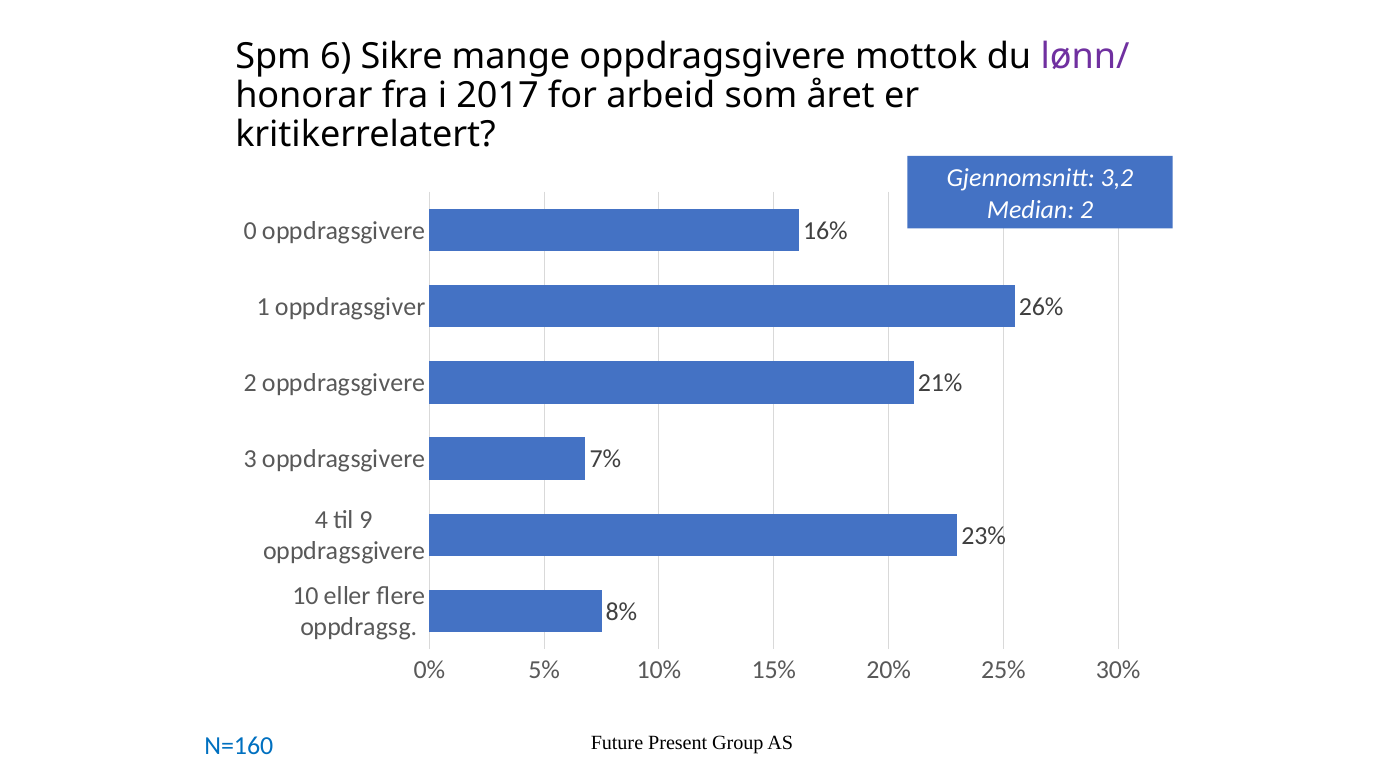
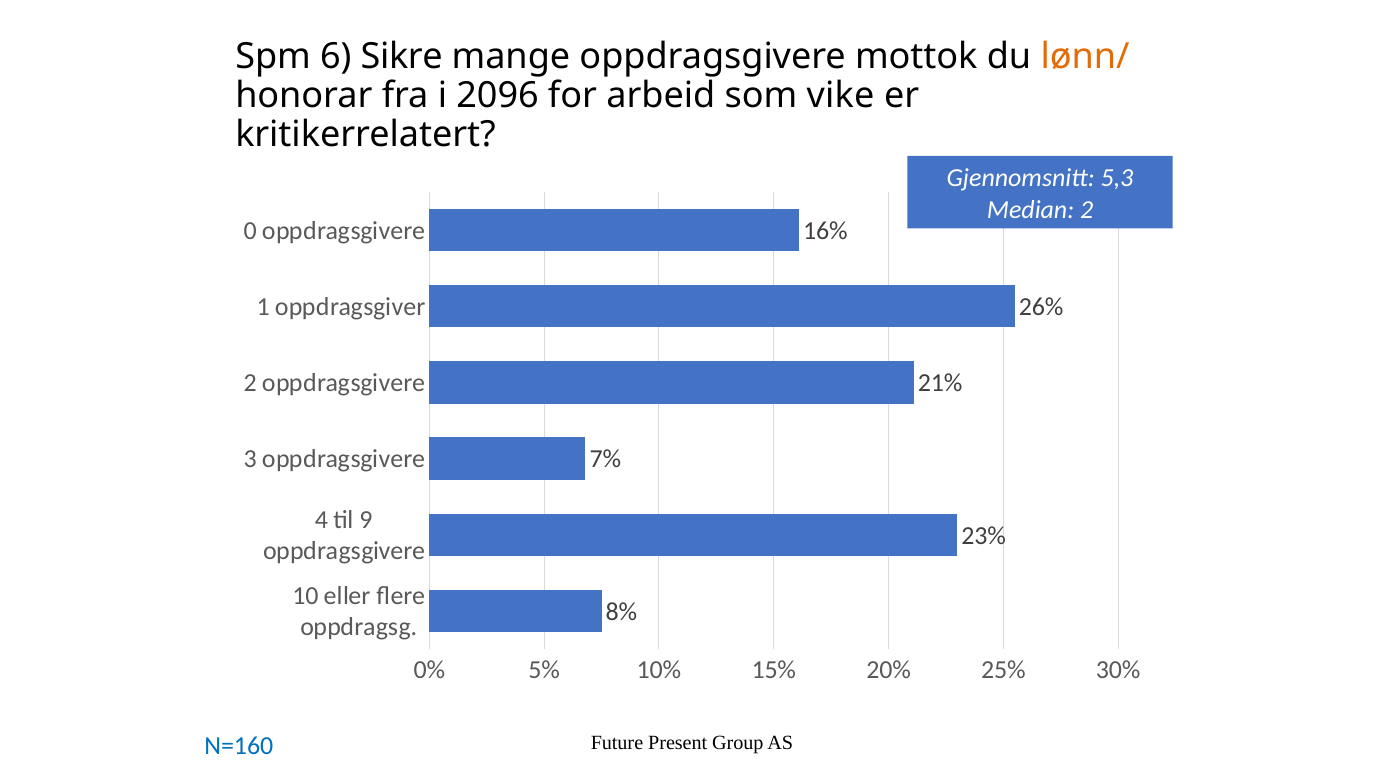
lønn/ colour: purple -> orange (1085, 57)
2017: 2017 -> 2096 (498, 96)
året: året -> vike (841, 96)
3,2: 3,2 -> 5,3 (1117, 178)
